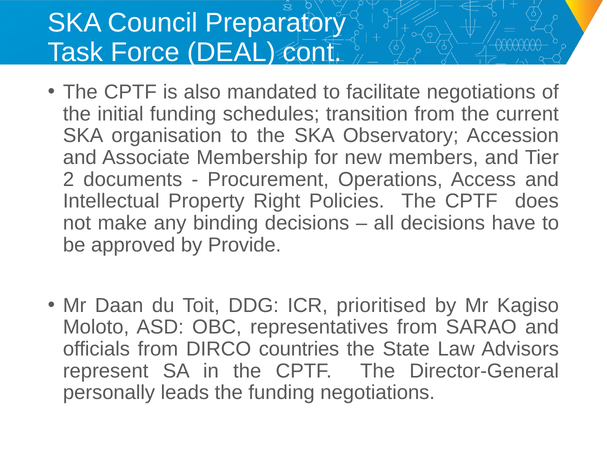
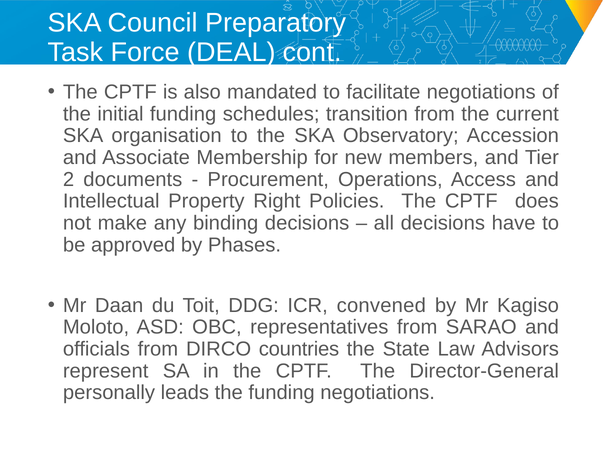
Provide: Provide -> Phases (244, 245)
prioritised: prioritised -> convened (381, 305)
